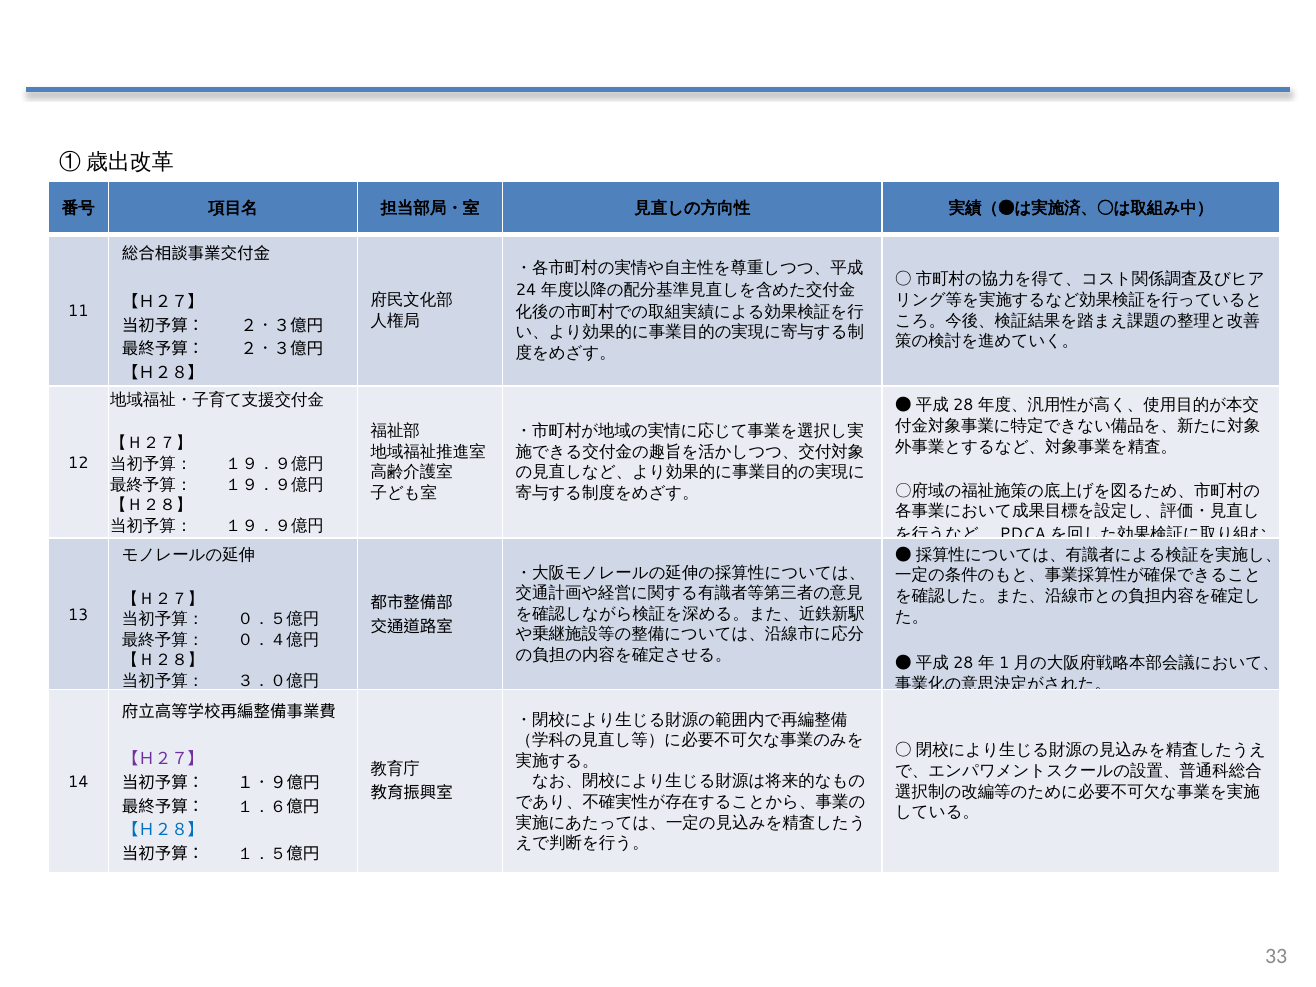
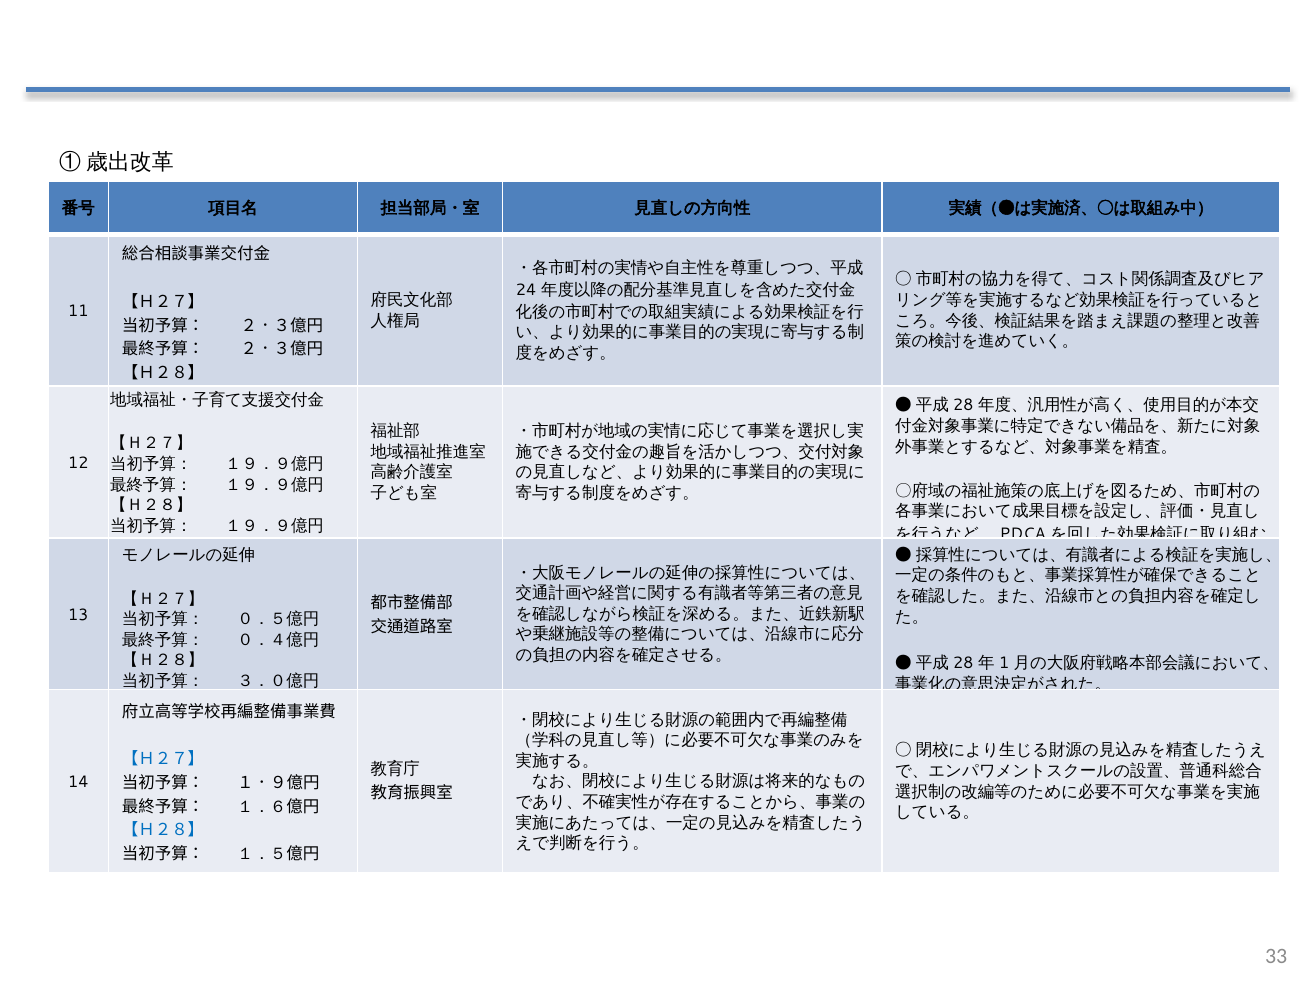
【Ｈ２７】 colour: purple -> blue (163, 759)
